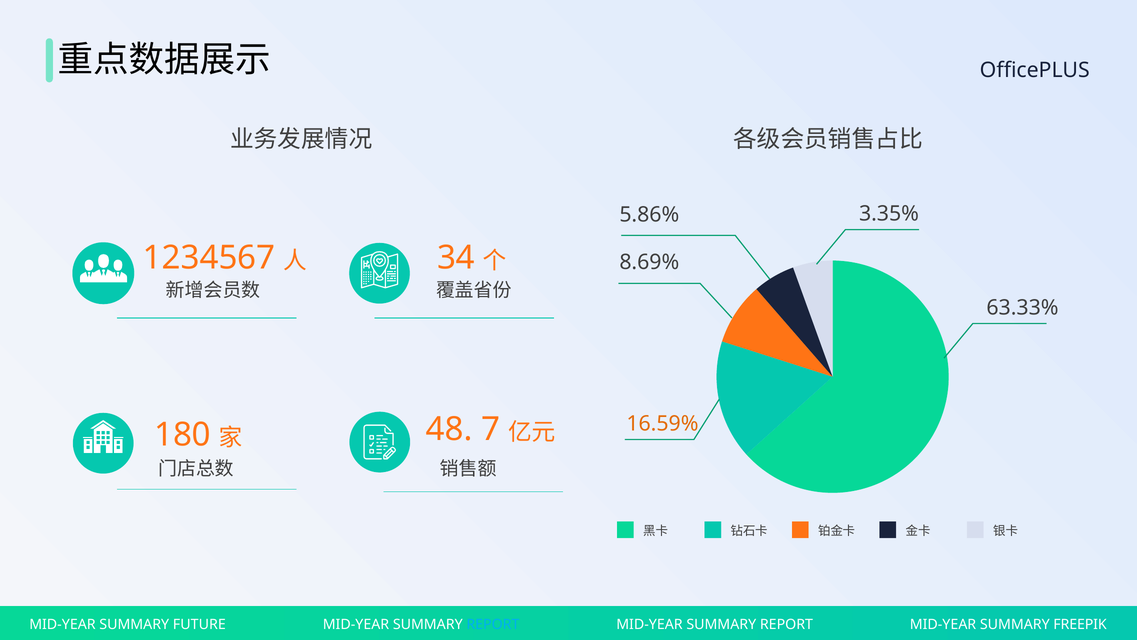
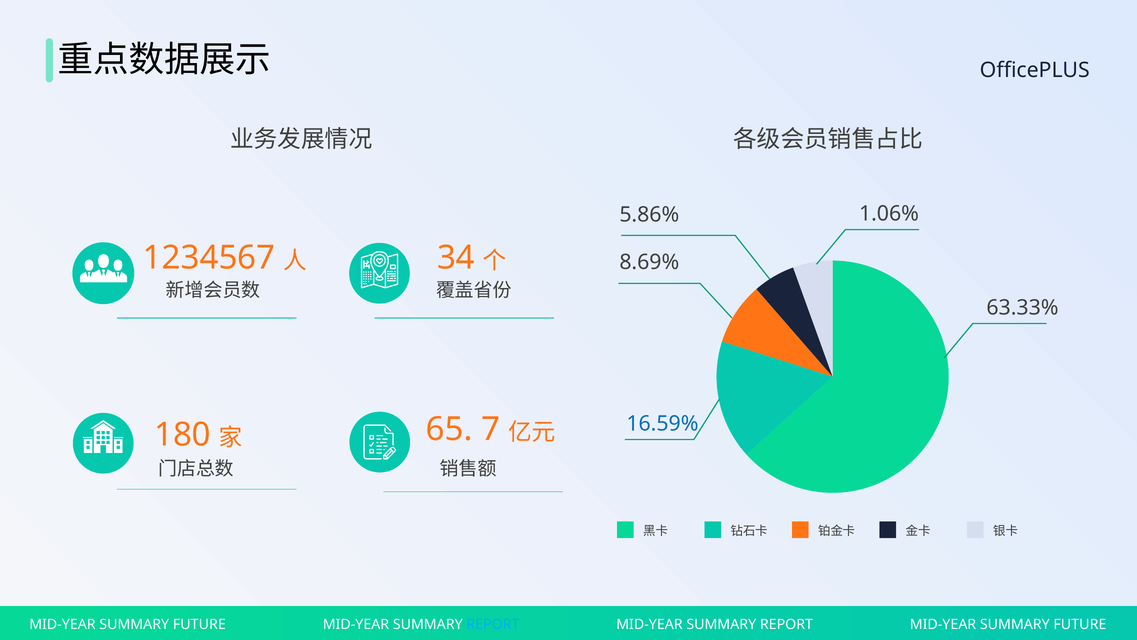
3.35%: 3.35% -> 1.06% (889, 214)
16.59% colour: orange -> blue (662, 423)
48: 48 -> 65 (449, 429)
REPORT MID-YEAR SUMMARY FREEPIK: FREEPIK -> FUTURE (1080, 624)
